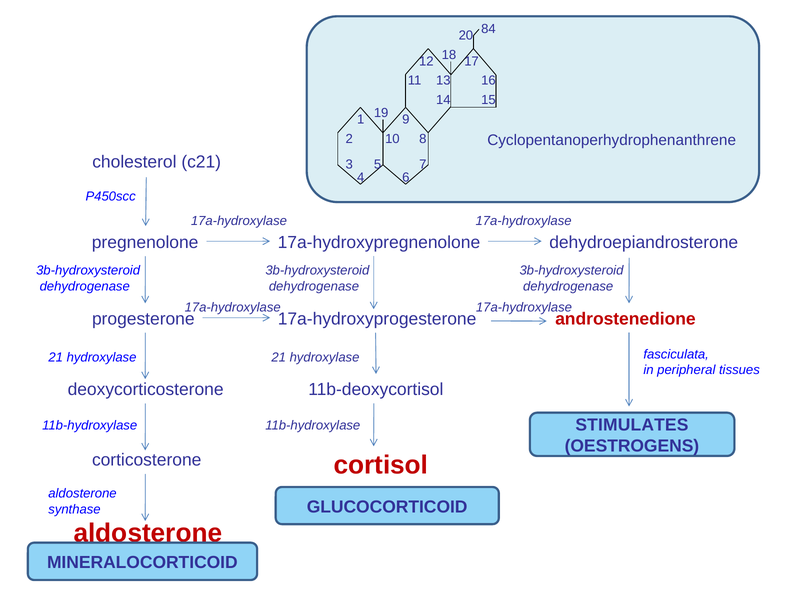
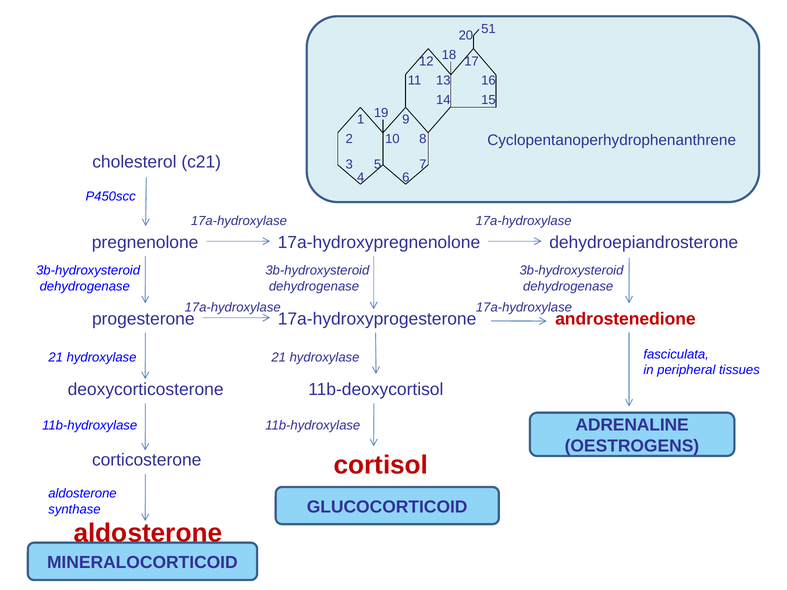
84: 84 -> 51 (489, 29)
STIMULATES: STIMULATES -> ADRENALINE (632, 425)
